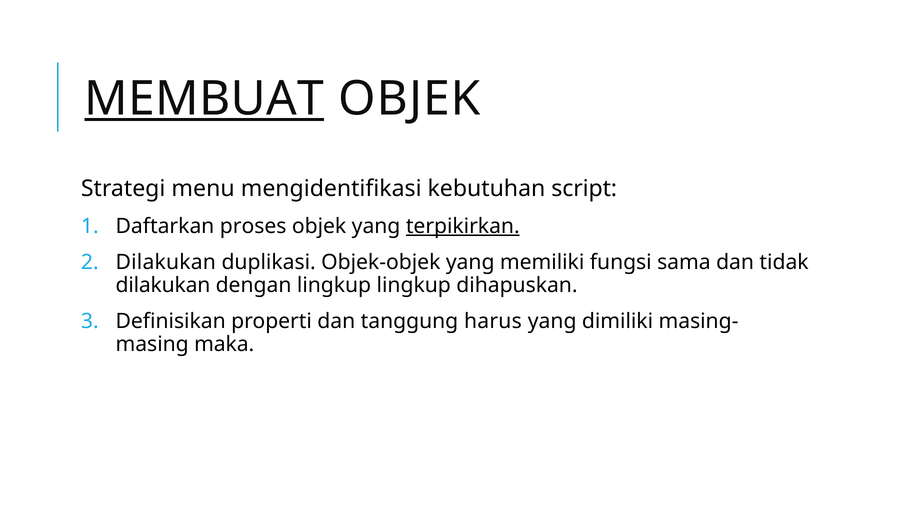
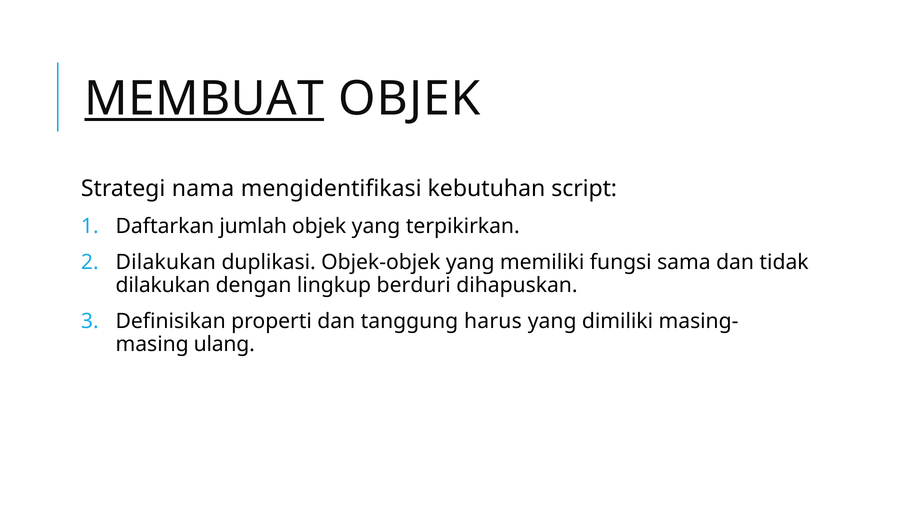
menu: menu -> nama (203, 189)
proses: proses -> jumlah (253, 226)
terpikirkan underline: present -> none (463, 226)
lingkup lingkup: lingkup -> berduri (414, 285)
maka: maka -> ulang (224, 344)
